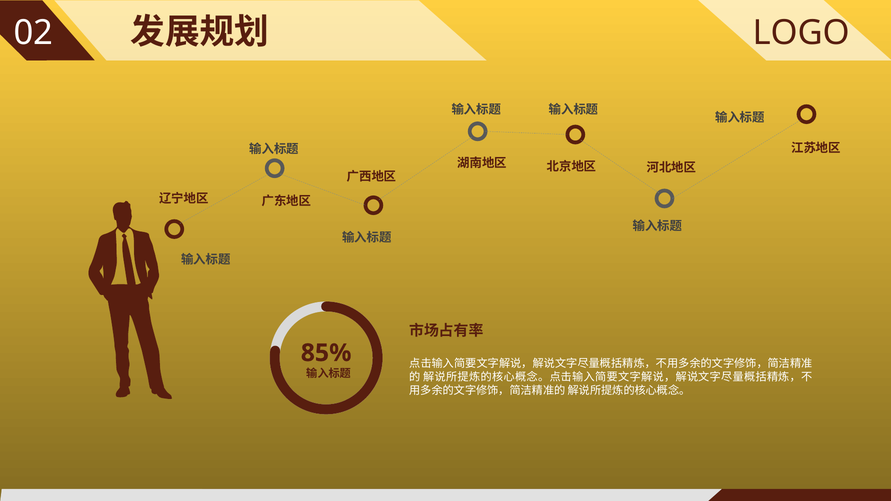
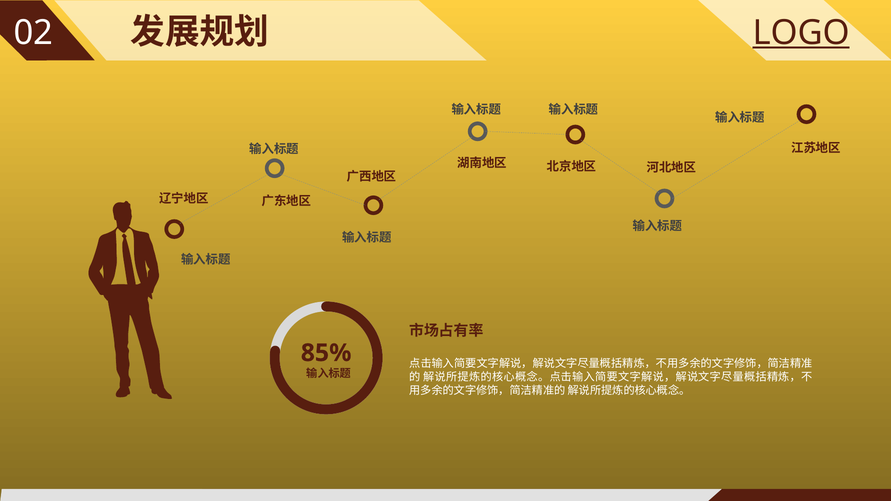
LOGO underline: none -> present (801, 33)
